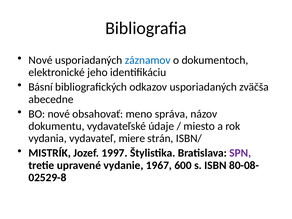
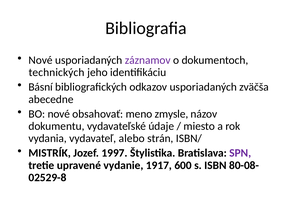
záznamov colour: blue -> purple (148, 60)
elektronické: elektronické -> technických (57, 72)
správa: správa -> zmysle (171, 114)
miere: miere -> alebo (132, 138)
1967: 1967 -> 1917 (159, 165)
